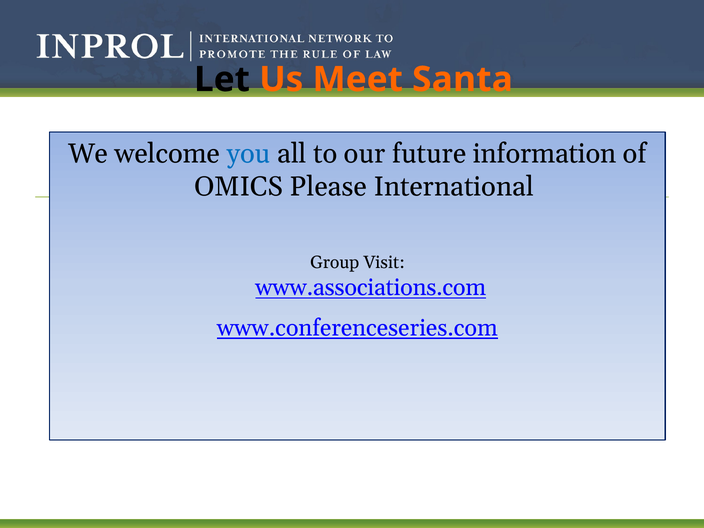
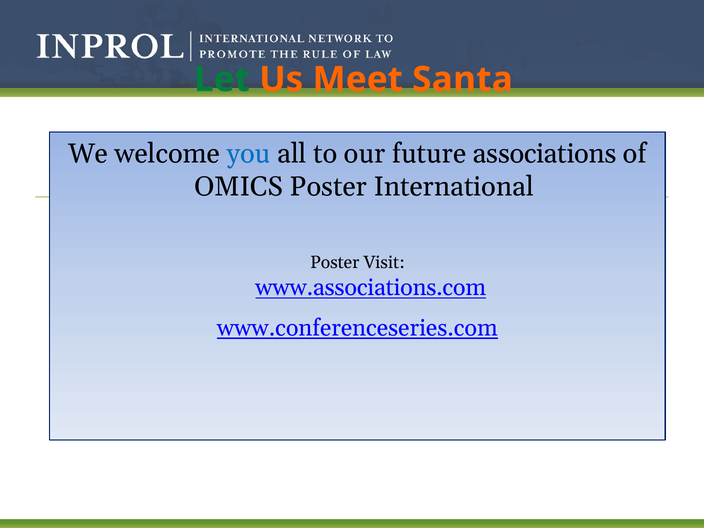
Let colour: black -> green (222, 79)
information: information -> associations (545, 154)
OMICS Please: Please -> Poster (328, 187)
Group: Group -> Poster (335, 262)
